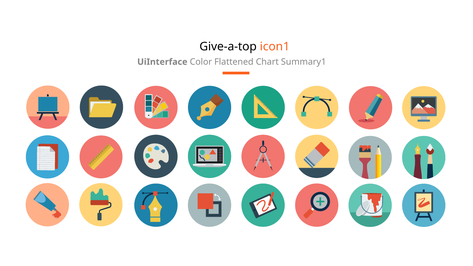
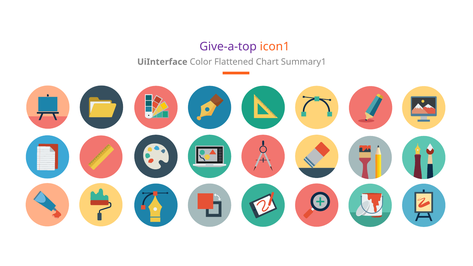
Give-a-top colour: black -> purple (228, 47)
